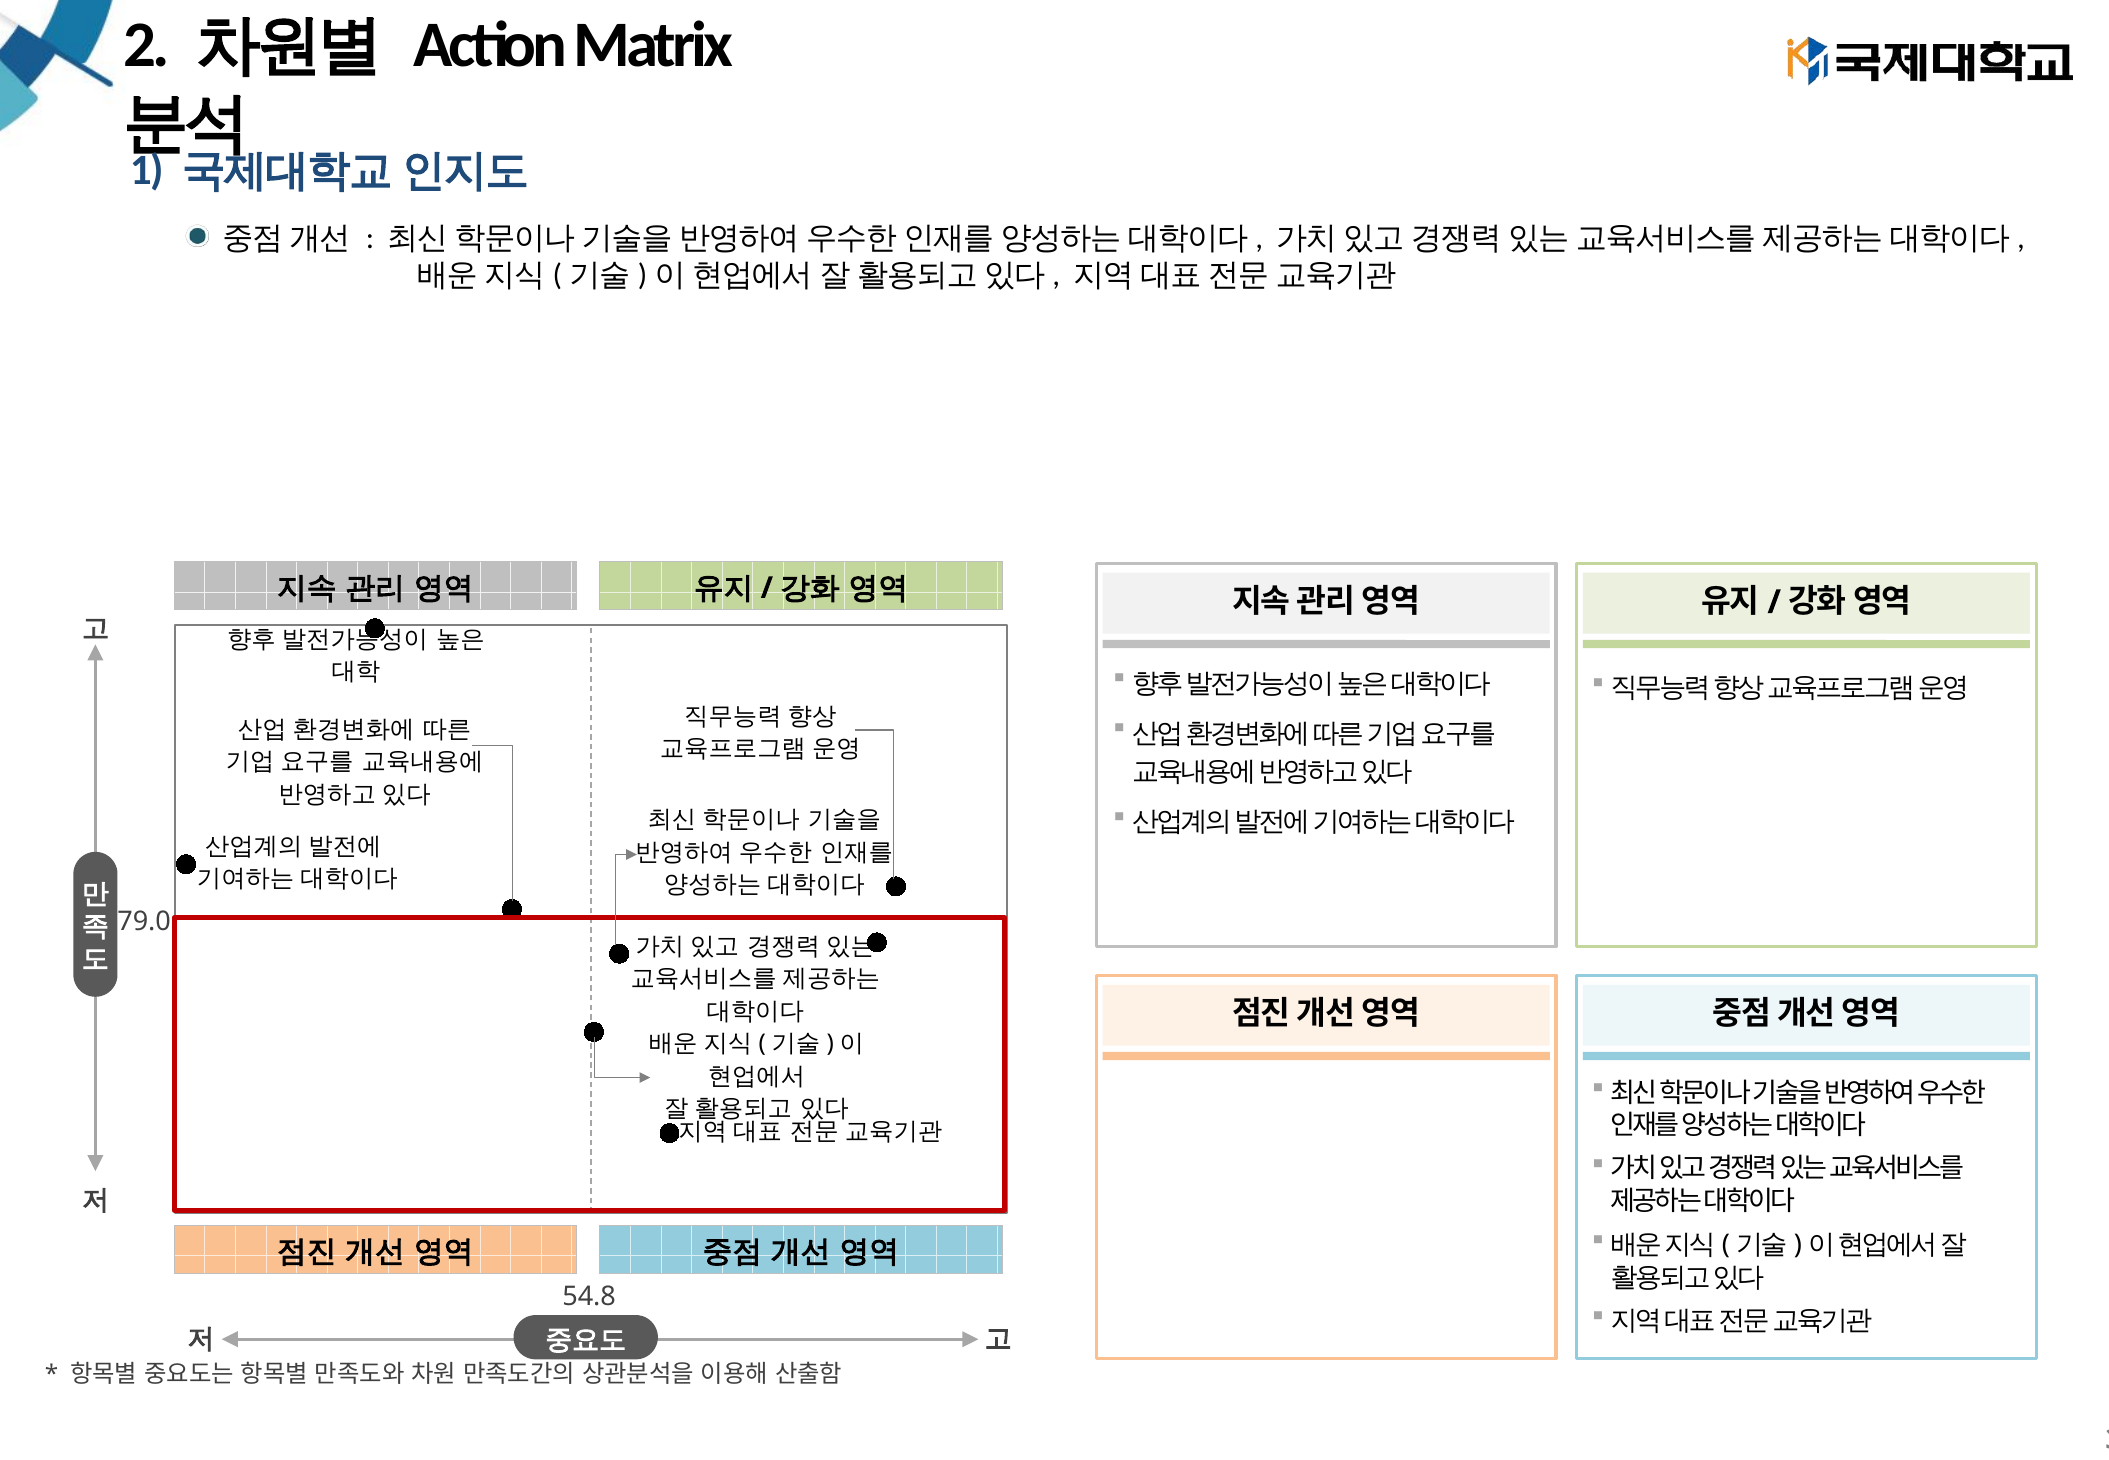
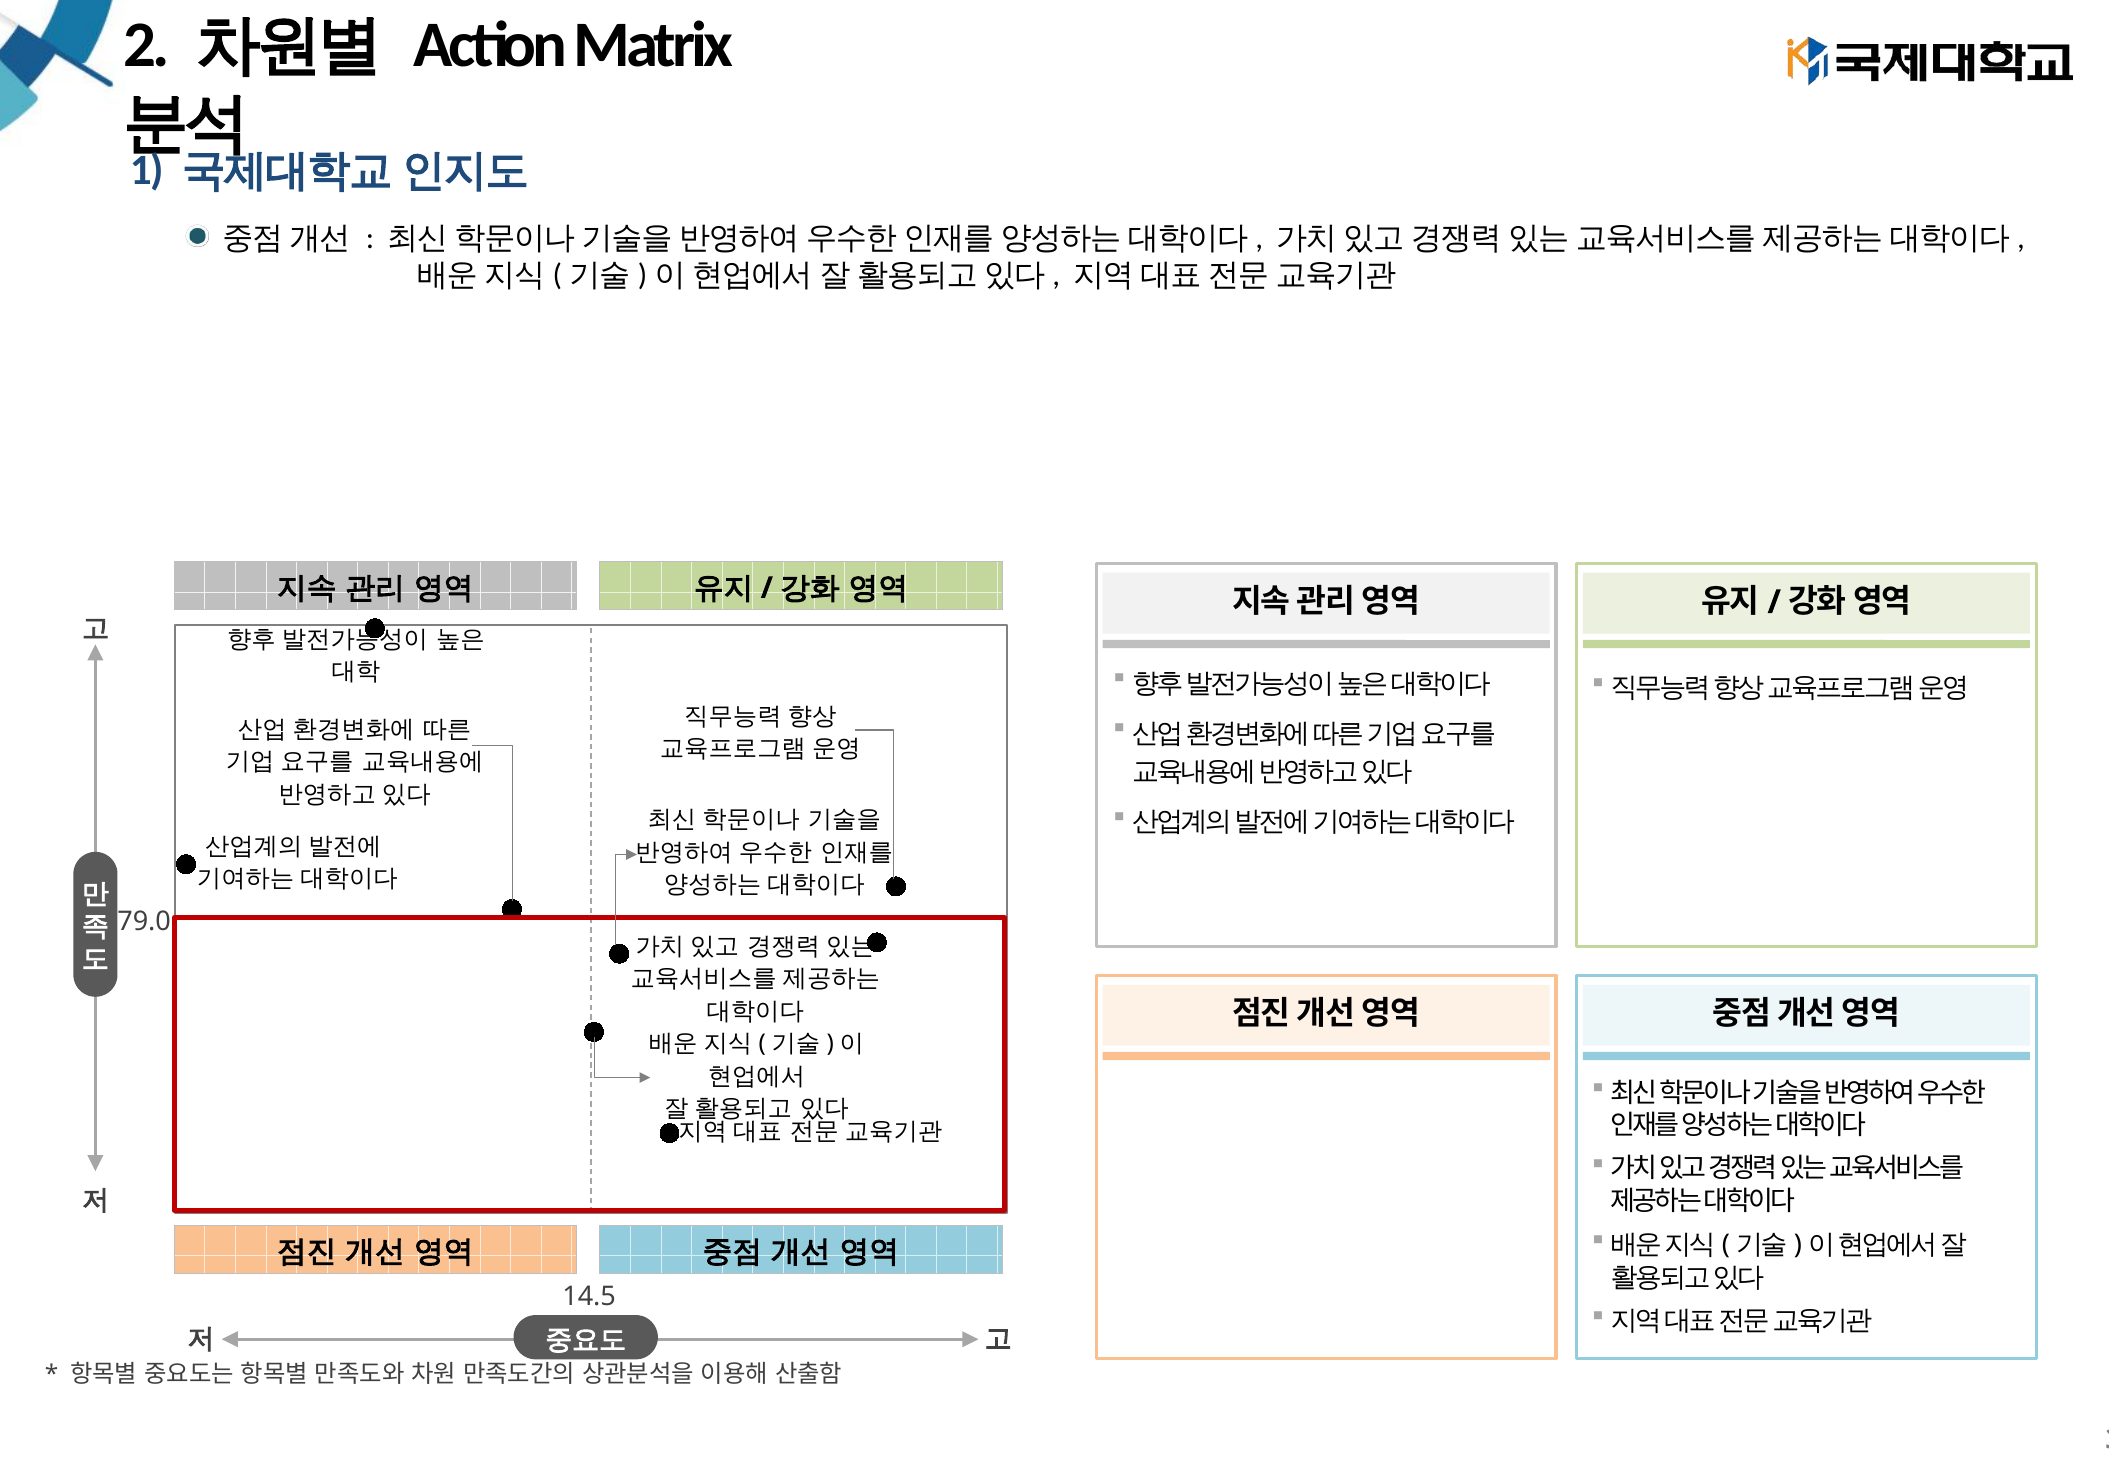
54.8: 54.8 -> 14.5 (589, 1297)
